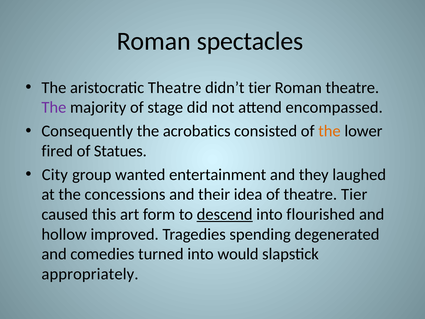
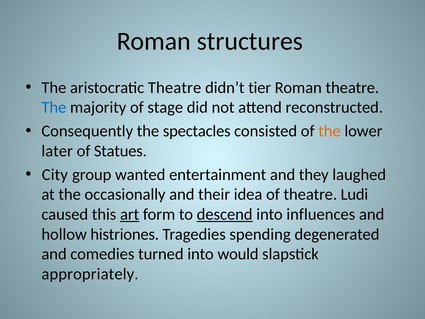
spectacles: spectacles -> structures (250, 41)
The colour: purple -> blue (54, 107)
encompassed: encompassed -> reconstructed (334, 107)
acrobatics: acrobatics -> spectacles (197, 131)
fired: fired -> later (57, 151)
concessions: concessions -> occasionally (125, 194)
theatre Tier: Tier -> Ludi (354, 194)
art underline: none -> present (130, 214)
flourished: flourished -> influences (321, 214)
improved: improved -> histriones (125, 234)
